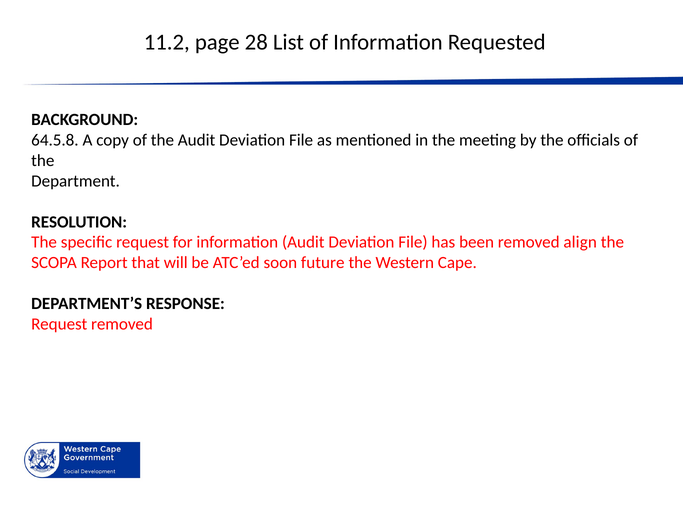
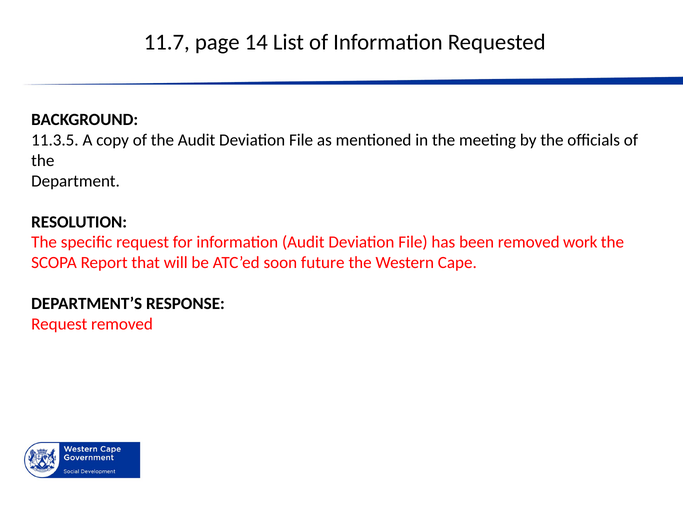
11.2: 11.2 -> 11.7 (167, 42)
28: 28 -> 14 (256, 42)
64.5.8: 64.5.8 -> 11.3.5 (55, 140)
align: align -> work (580, 242)
